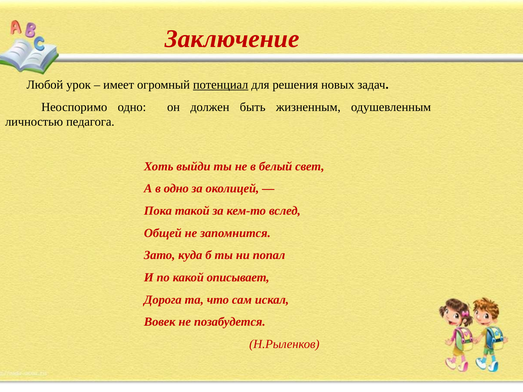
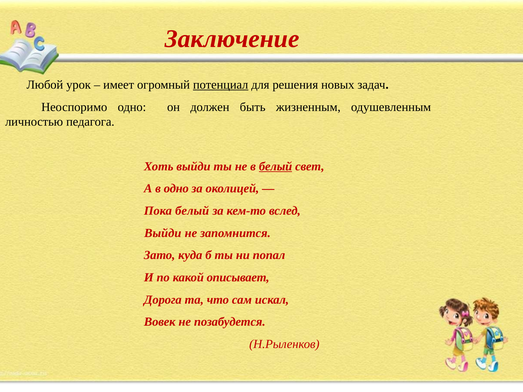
белый underline: none -> present (276, 166)
Пока такой: такой -> белый (192, 211)
Общей: Общей -> Выйди (163, 233)
